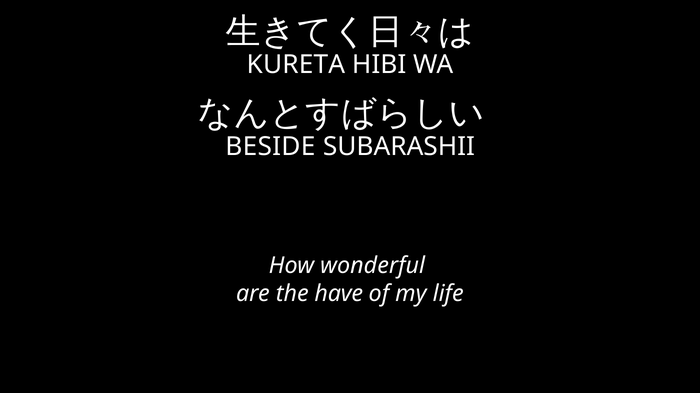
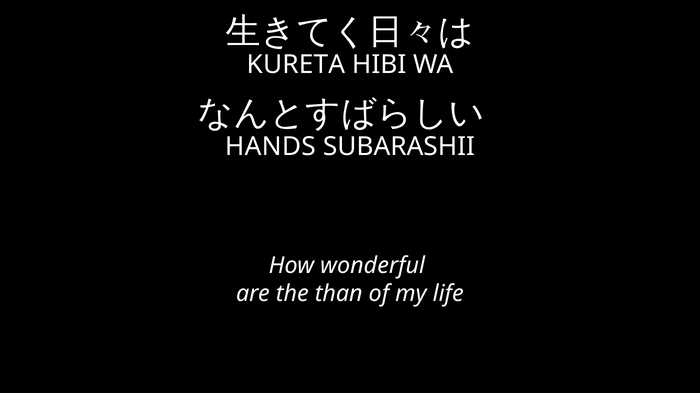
BESIDE: BESIDE -> HANDS (270, 147)
have: have -> than (339, 294)
